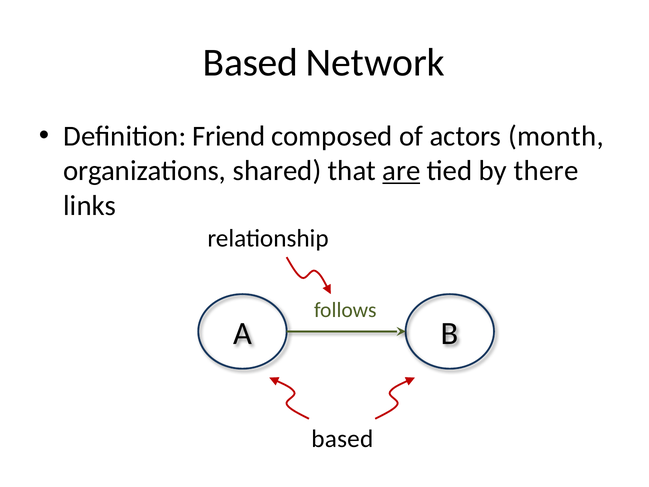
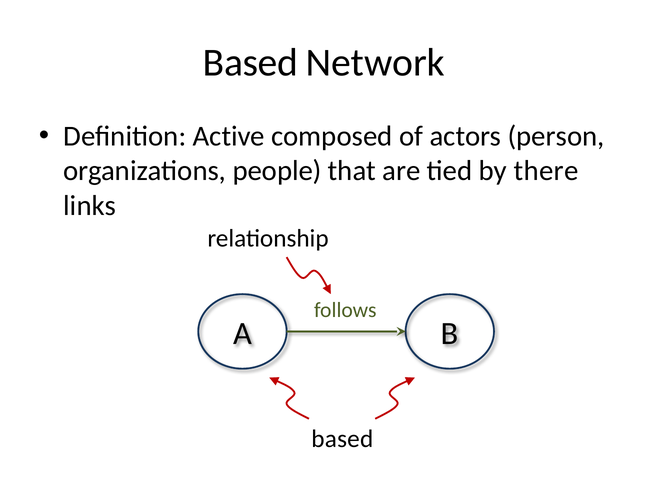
Friend: Friend -> Active (229, 136)
month: month -> person (556, 136)
shared: shared -> people (277, 171)
are underline: present -> none (401, 171)
